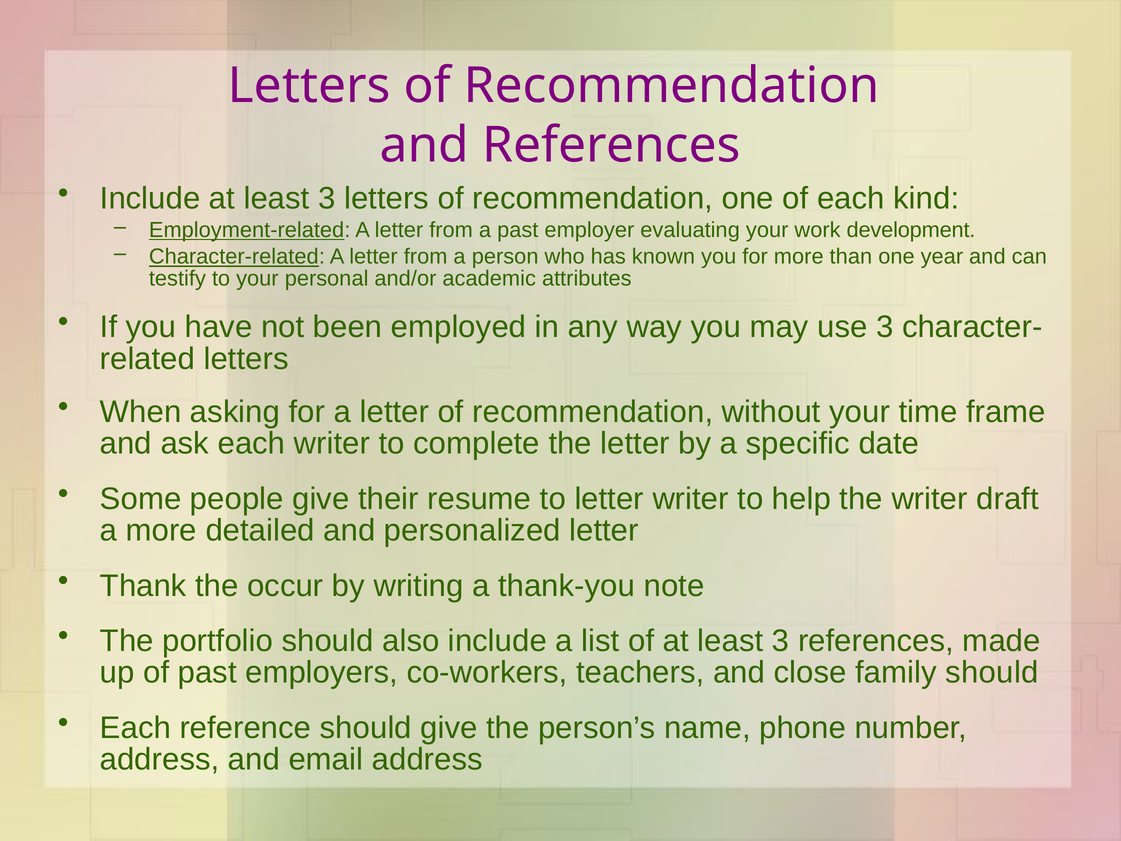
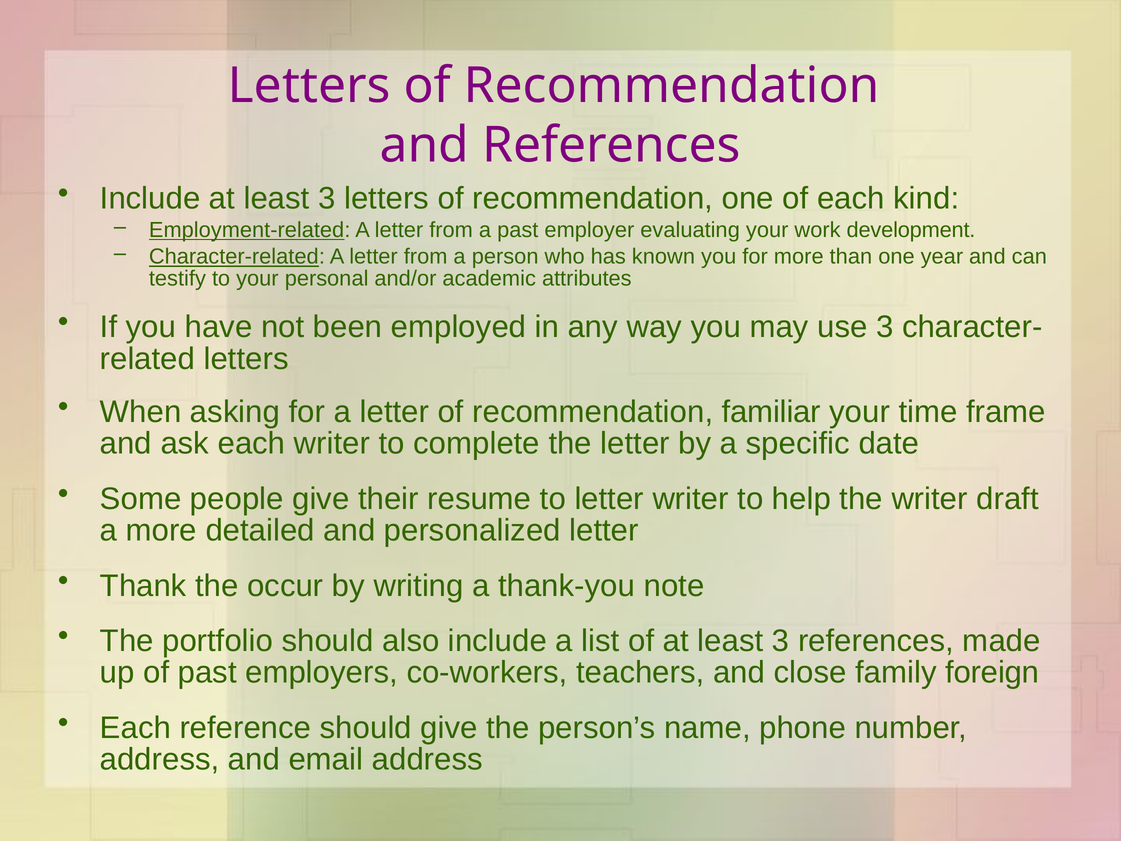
without: without -> familiar (771, 412)
family should: should -> foreign (992, 672)
